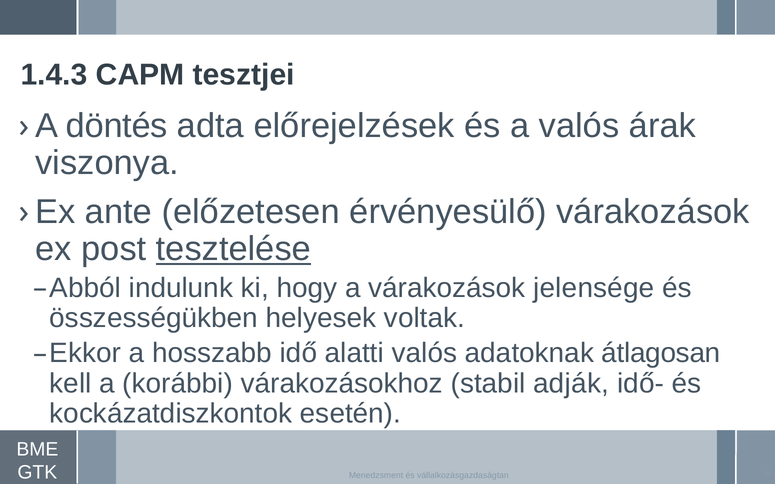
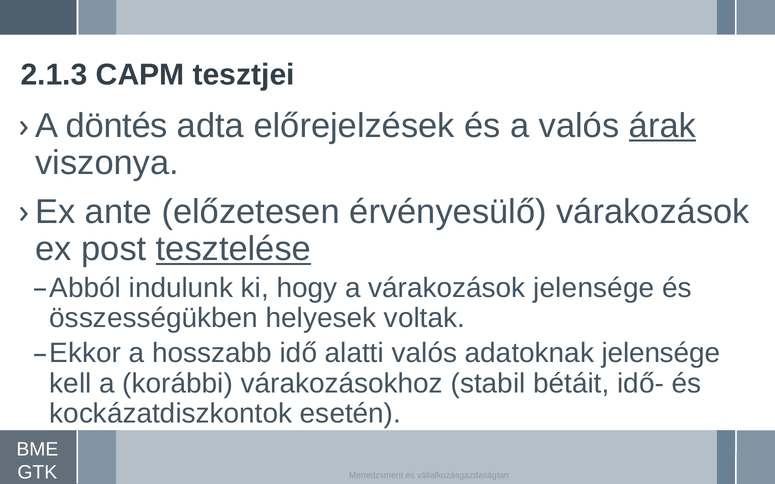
1.4.3: 1.4.3 -> 2.1.3 (54, 75)
árak underline: none -> present (662, 126)
adatoknak átlagosan: átlagosan -> jelensége (661, 353)
adják: adják -> bétáit (571, 384)
